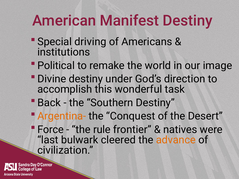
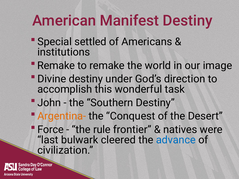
driving: driving -> settled (90, 42)
Political: Political -> Remake (56, 66)
Back: Back -> John (49, 103)
advance colour: orange -> blue (176, 140)
